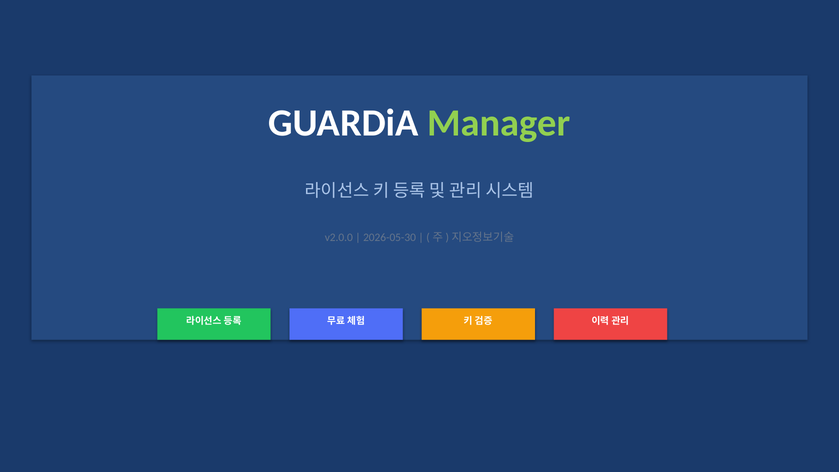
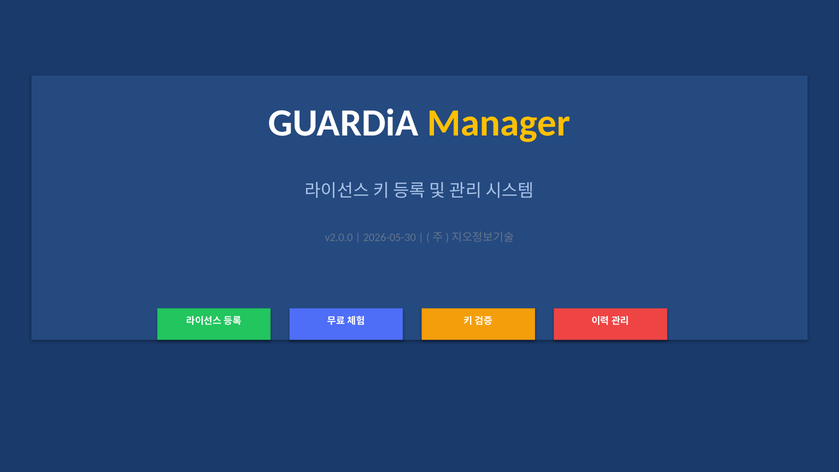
Manager colour: light green -> yellow (499, 123)
